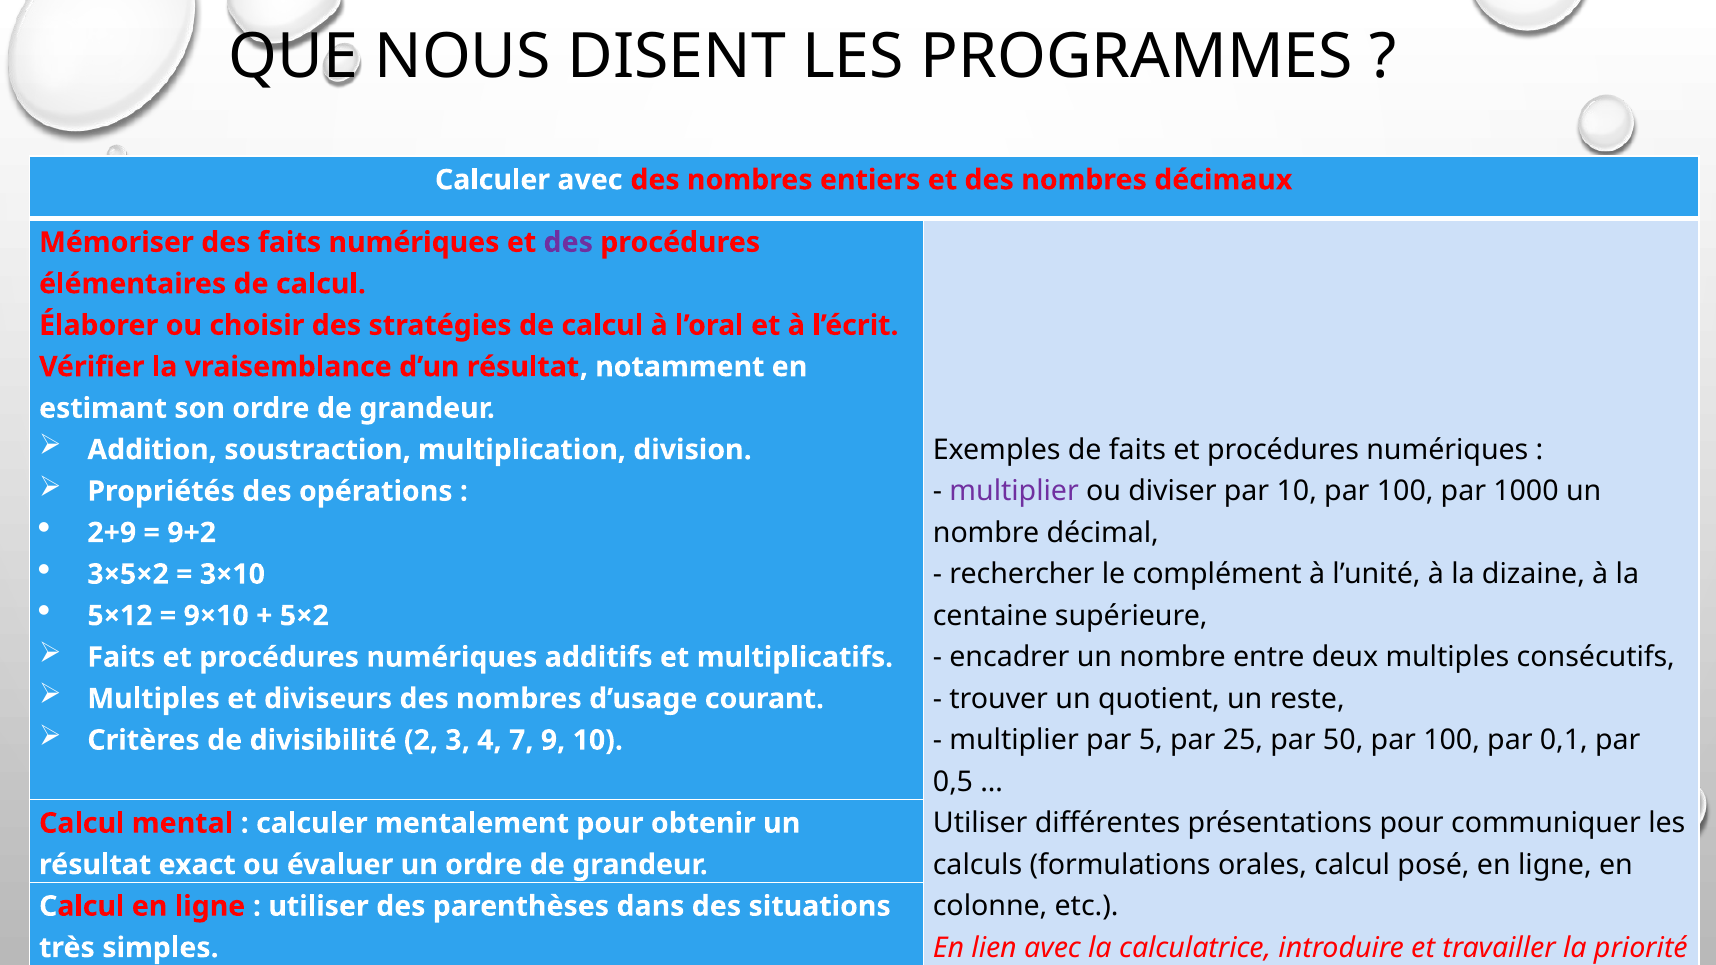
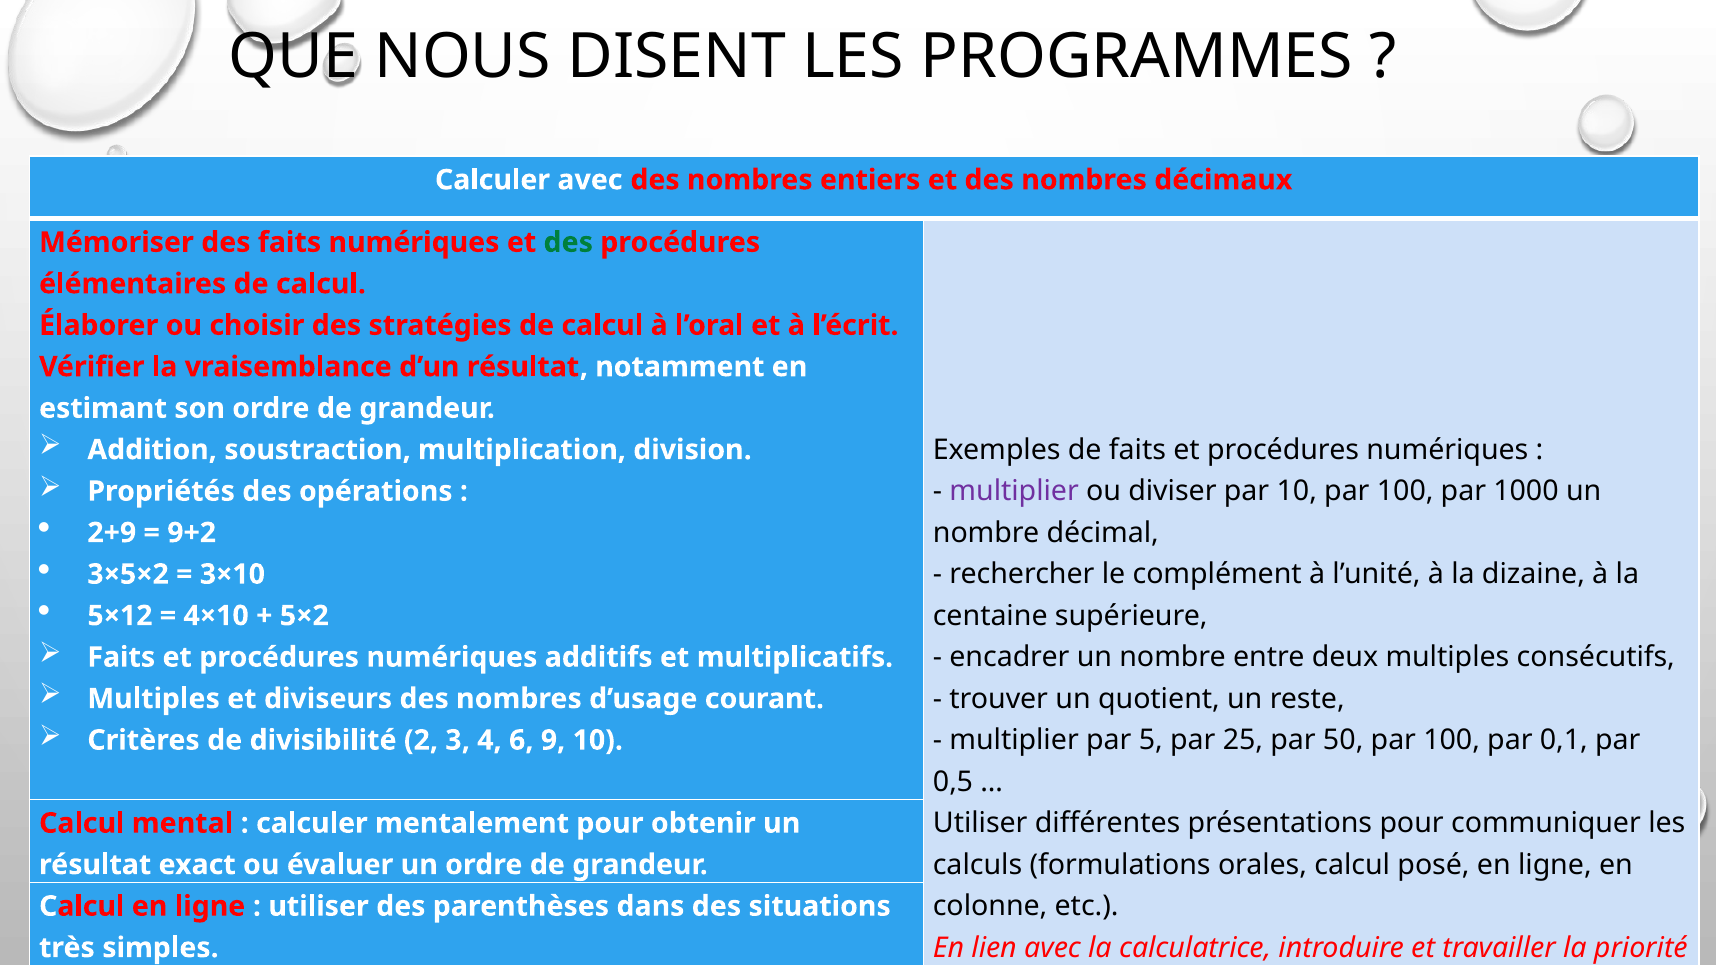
des colour: purple -> green (568, 242)
9×10: 9×10 -> 4×10 (216, 616)
7: 7 -> 6 (521, 740)
